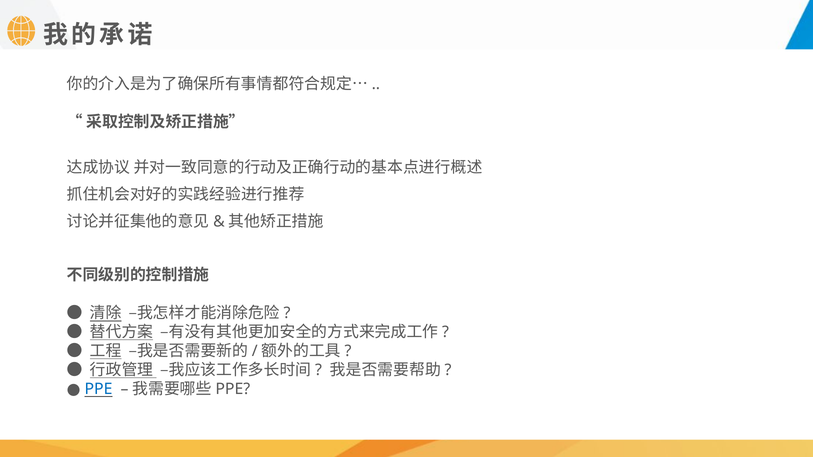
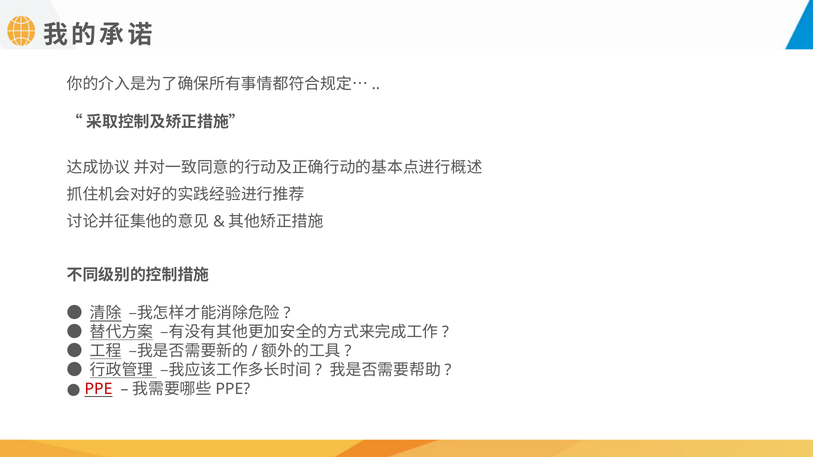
PPE colour: blue -> red (99, 389)
